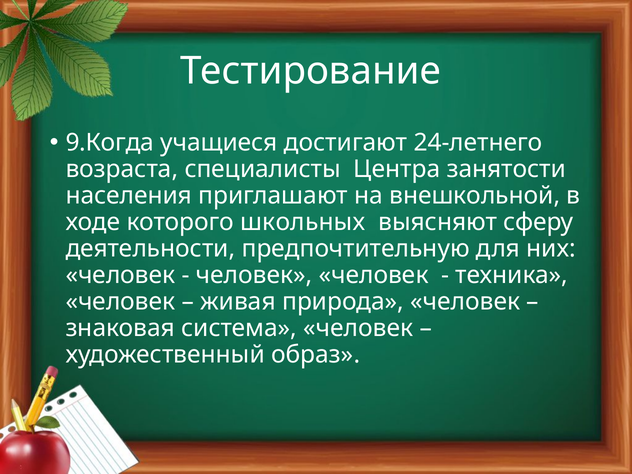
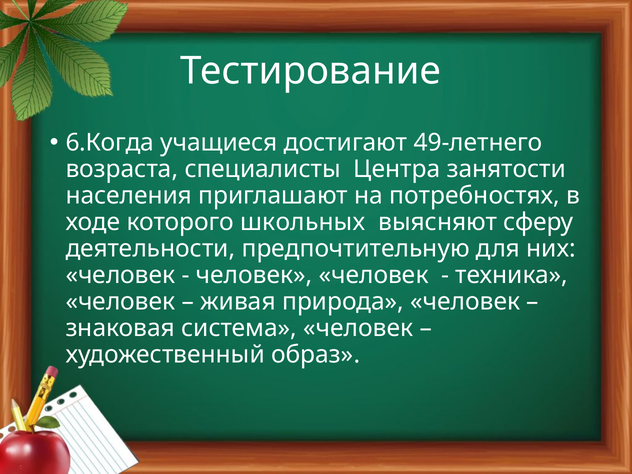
9.Когда: 9.Когда -> 6.Когда (110, 142)
24-летнего: 24-летнего -> 49-летнего (478, 142)
внешкольной: внешкольной -> потребностях (475, 196)
